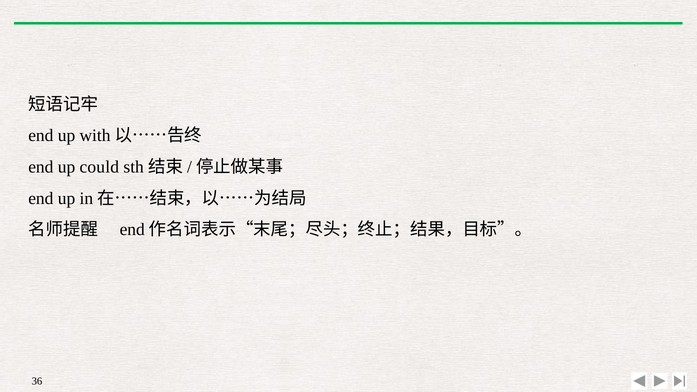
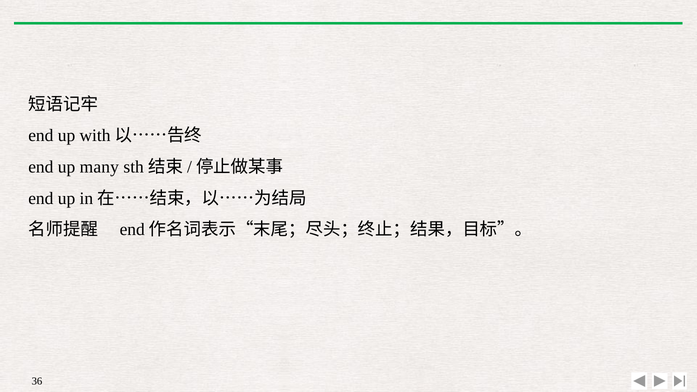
could: could -> many (99, 167)
